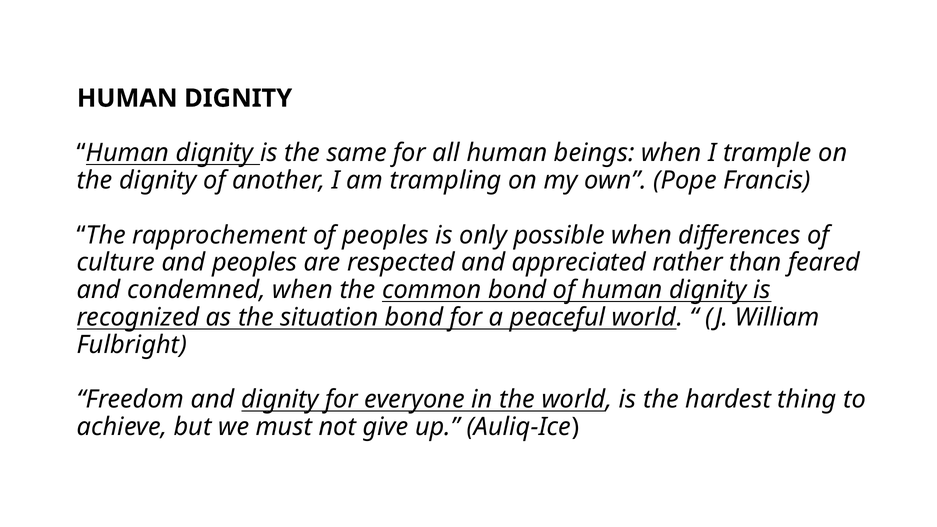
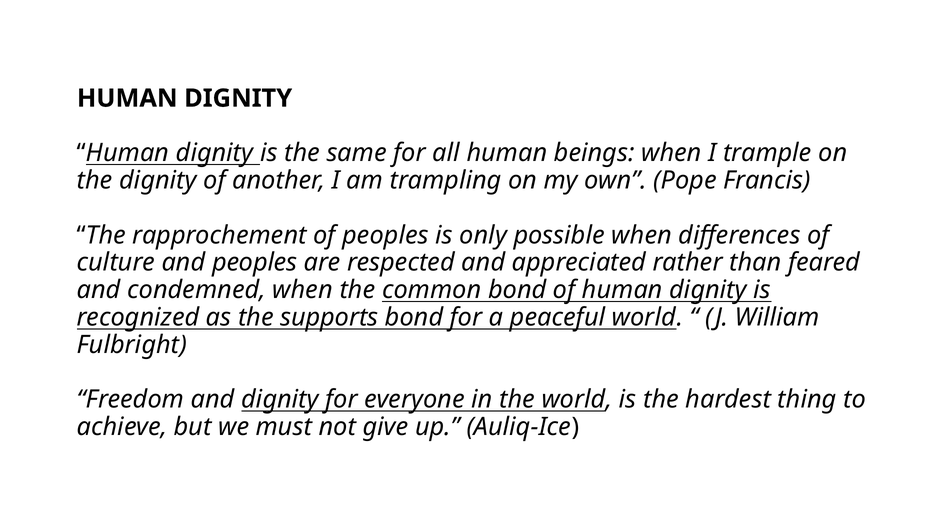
situation: situation -> supports (329, 317)
